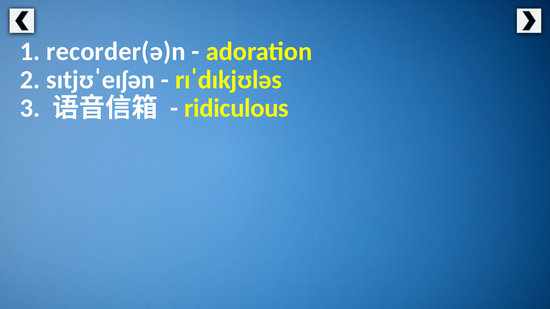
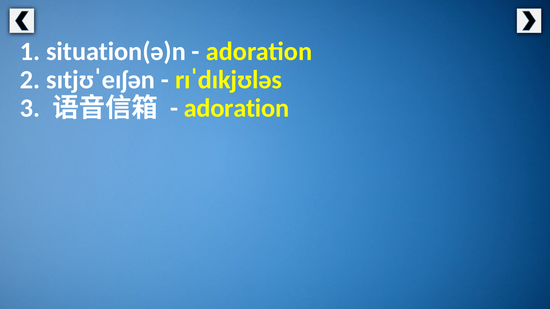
recorder(ə)n: recorder(ə)n -> situation(ə)n (116, 51)
ridiculous: ridiculous -> adoration (236, 108)
